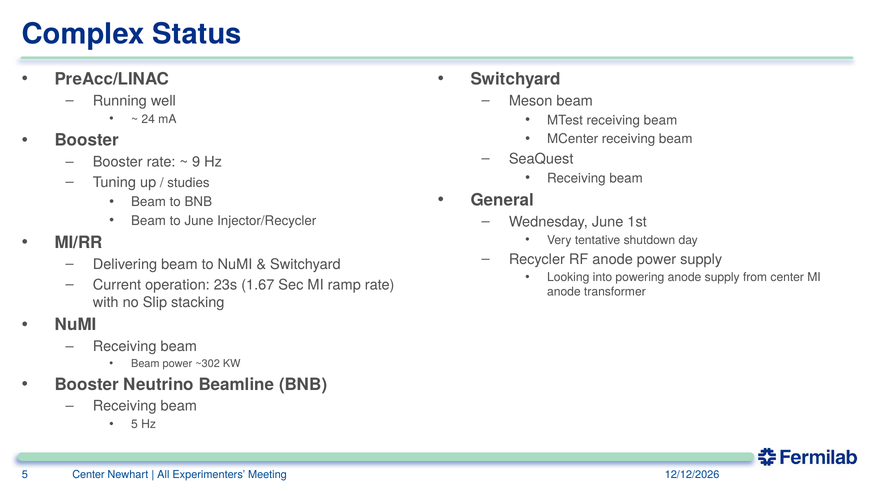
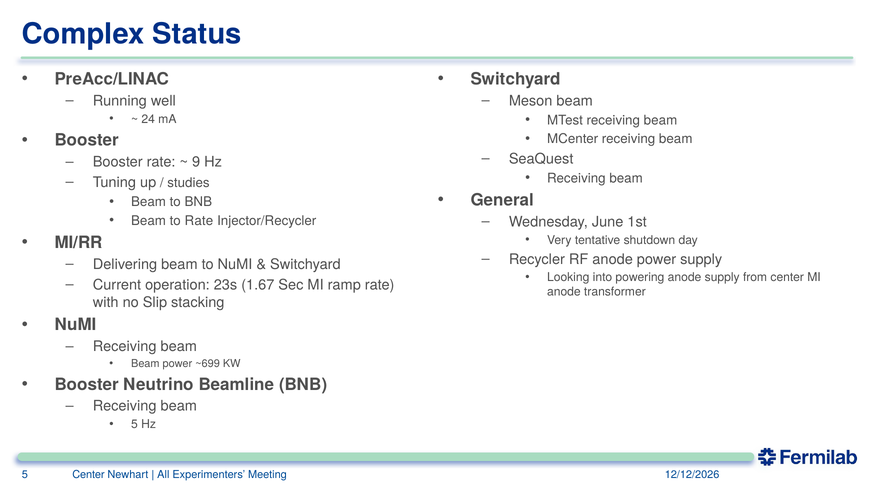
to June: June -> Rate (199, 220)
~302: ~302 -> ~699 (208, 364)
